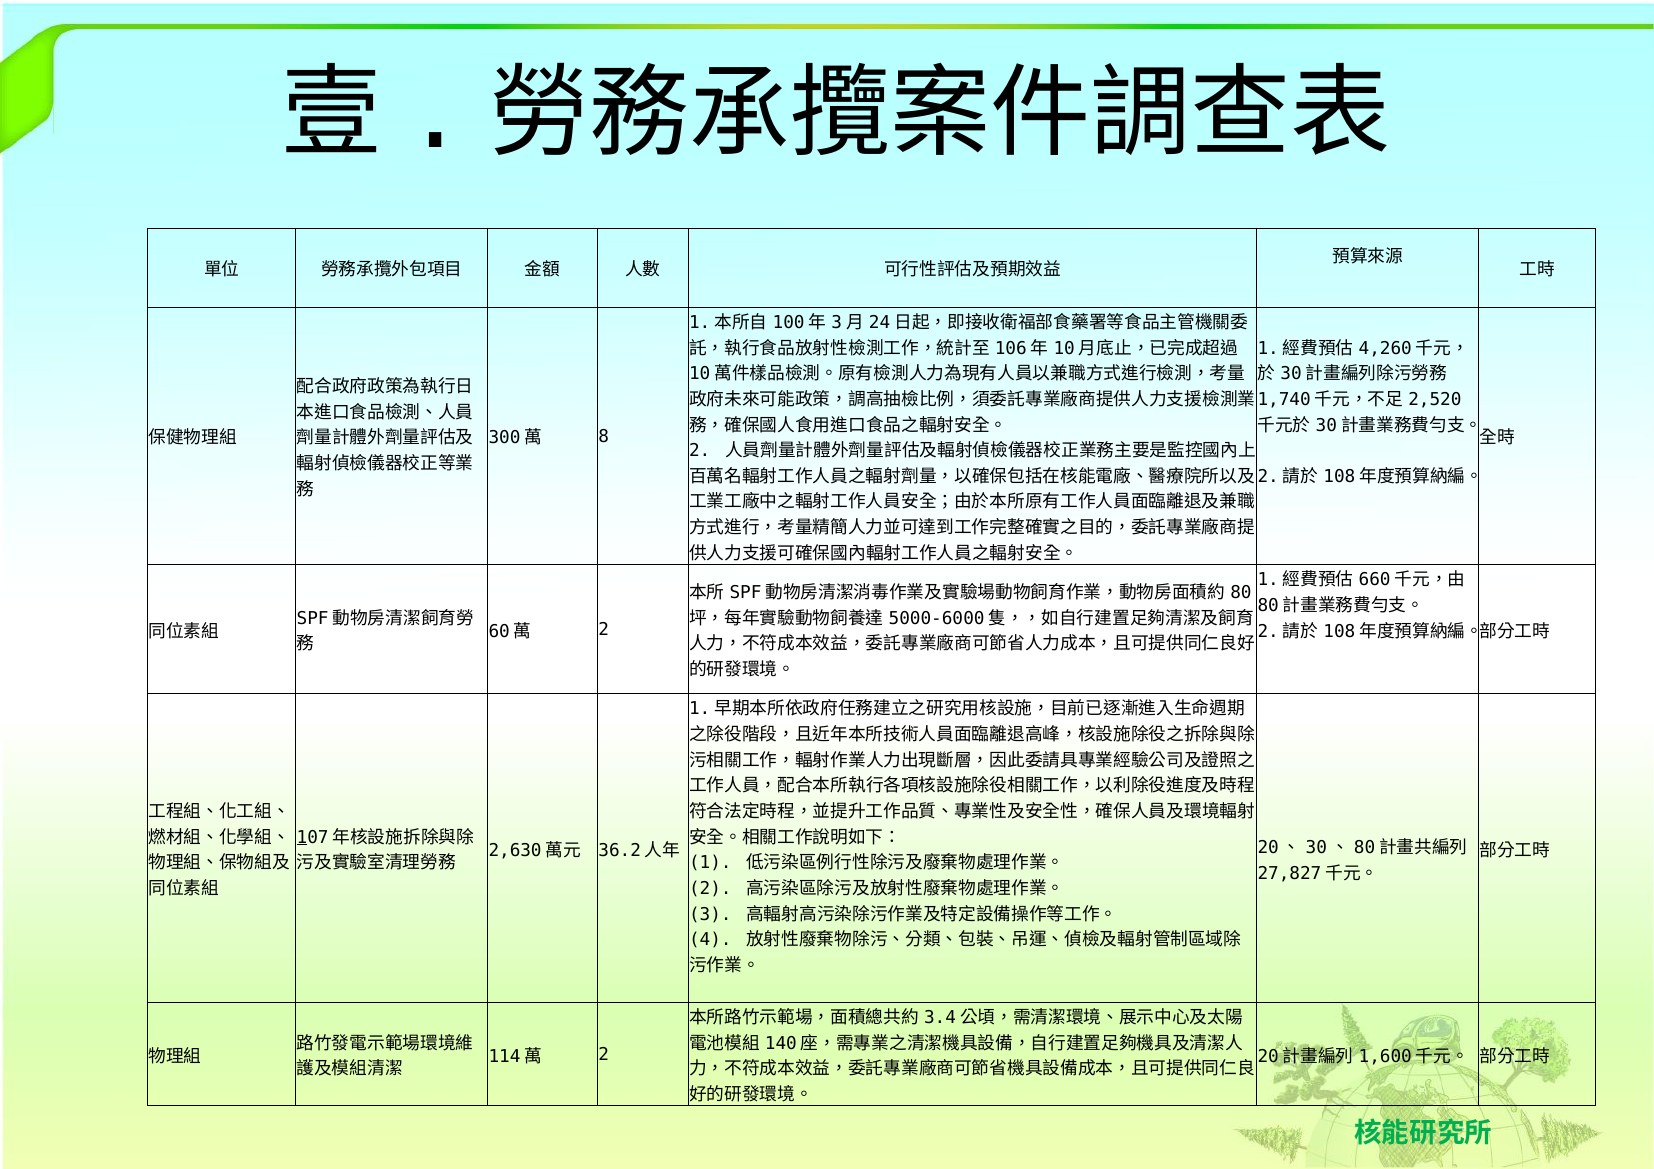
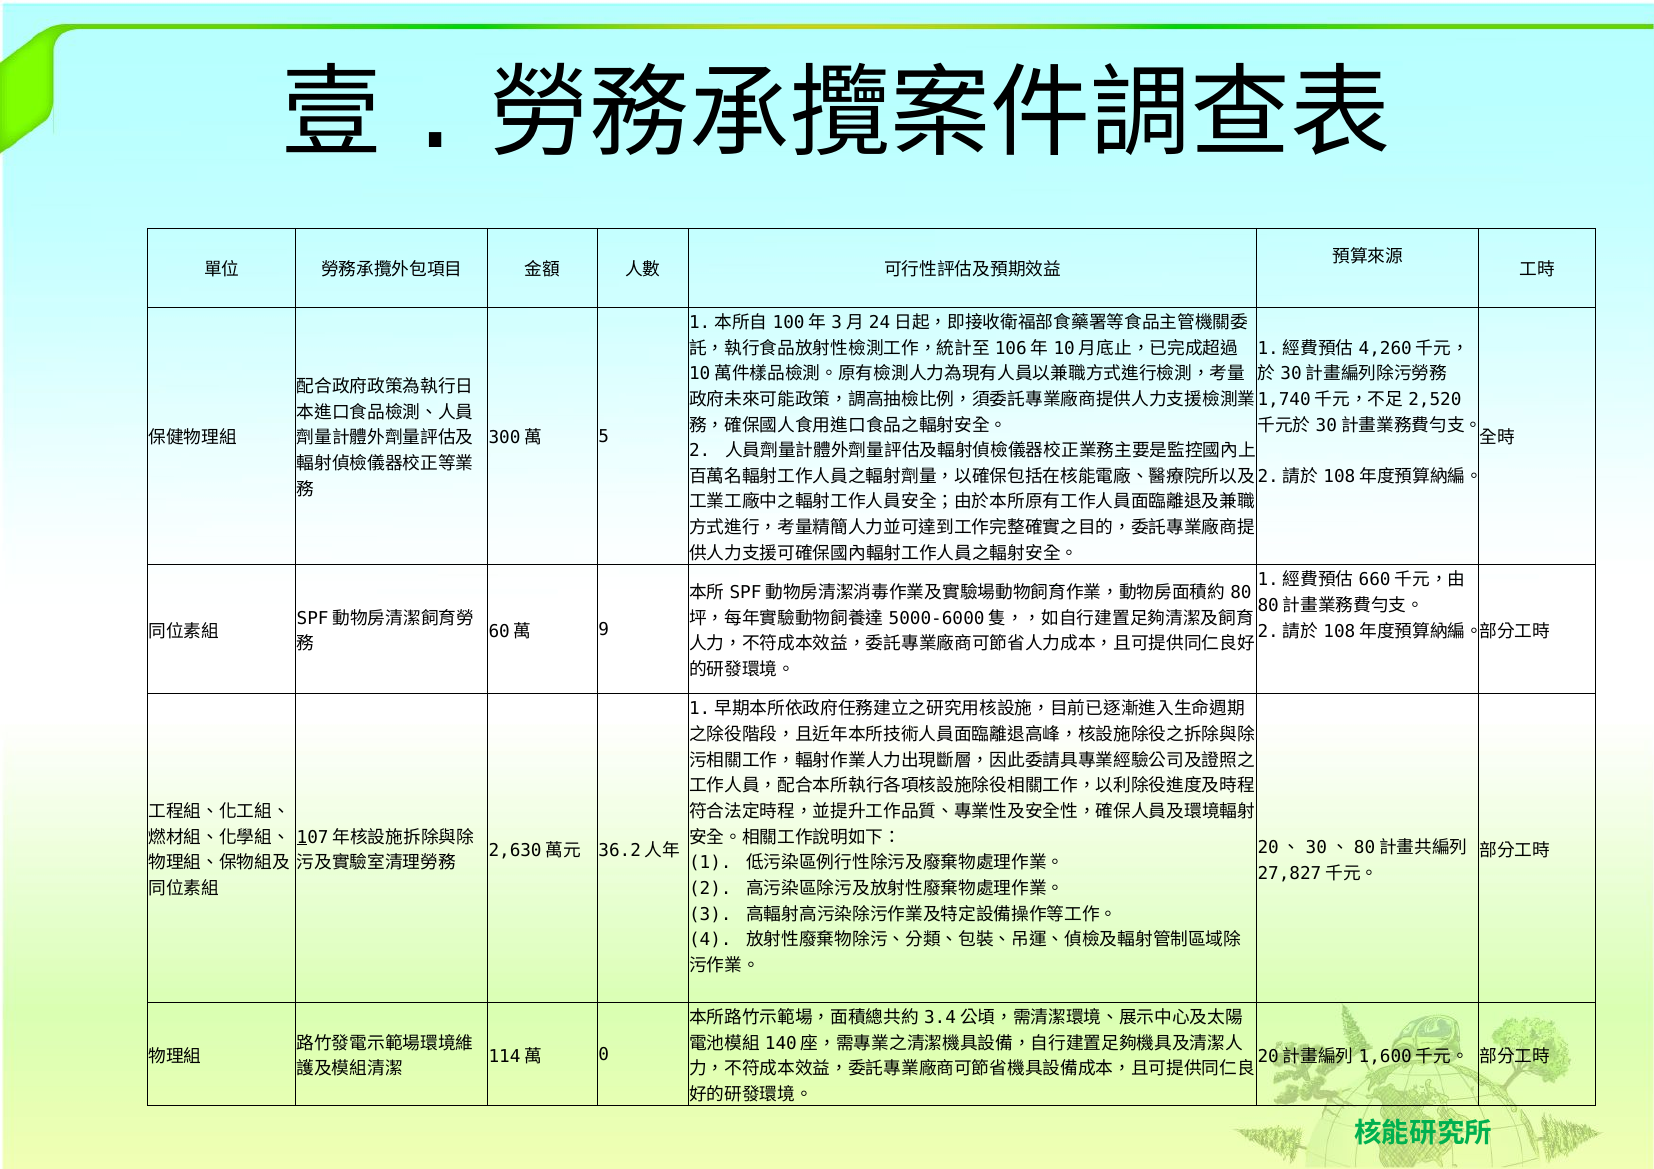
8: 8 -> 5 (604, 437)
2: 2 -> 9 (604, 630)
2: 2 -> 0 (604, 1055)
